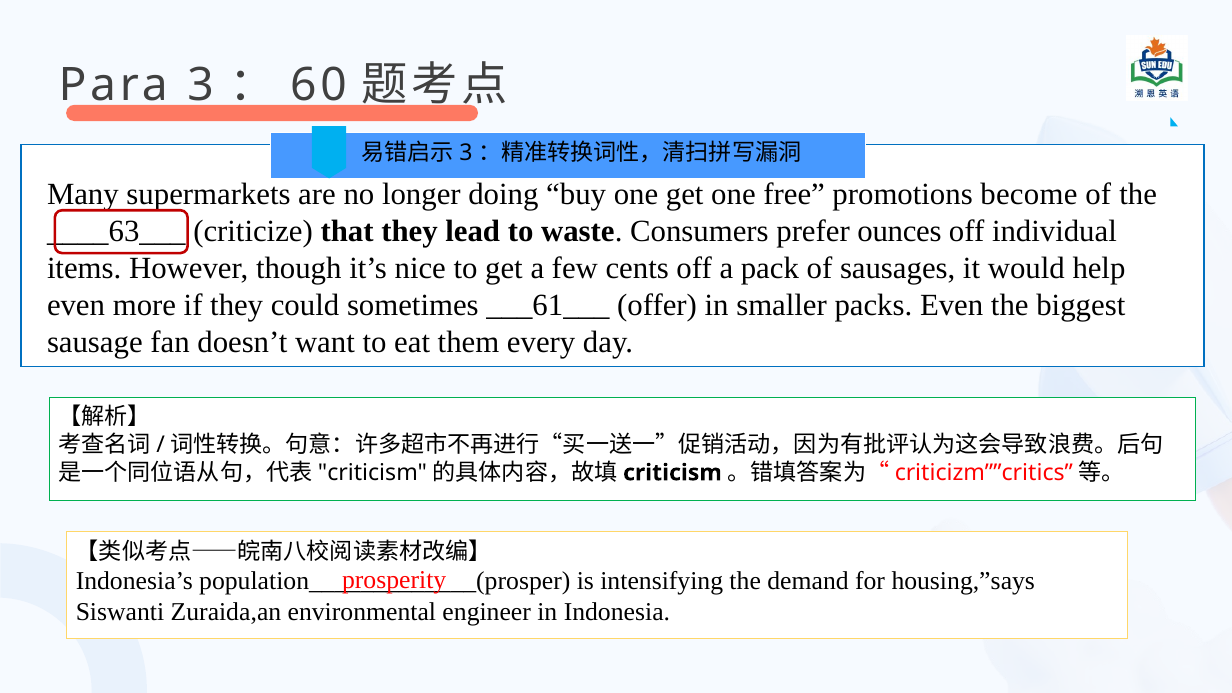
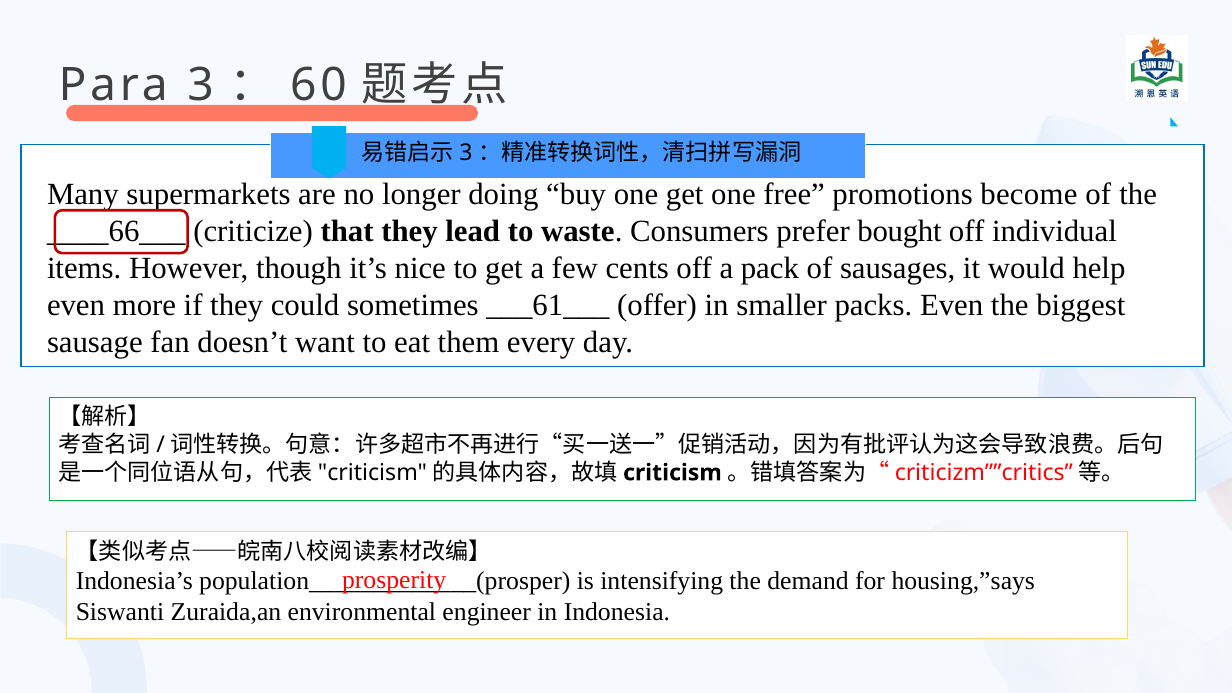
____63___: ____63___ -> ____66___ (116, 232)
ounces: ounces -> bought (900, 232)
